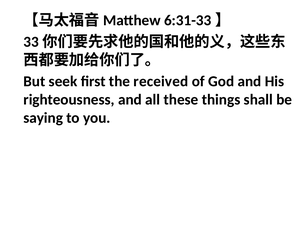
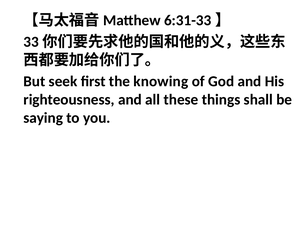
received: received -> knowing (161, 81)
